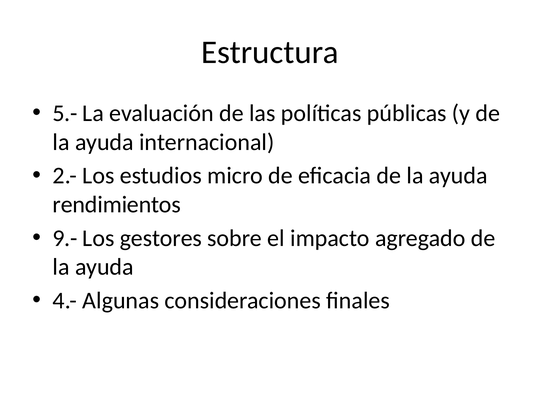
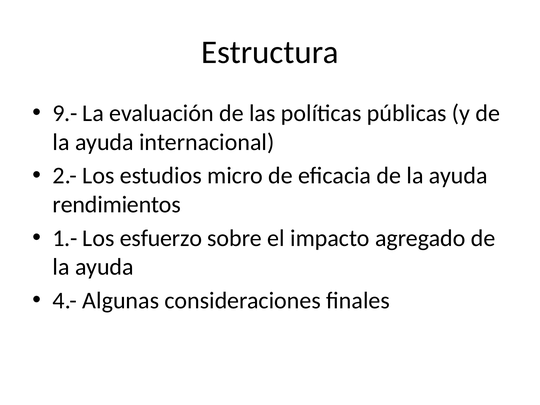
5.-: 5.- -> 9.- (65, 113)
9.-: 9.- -> 1.- (65, 238)
gestores: gestores -> esfuerzo (161, 238)
